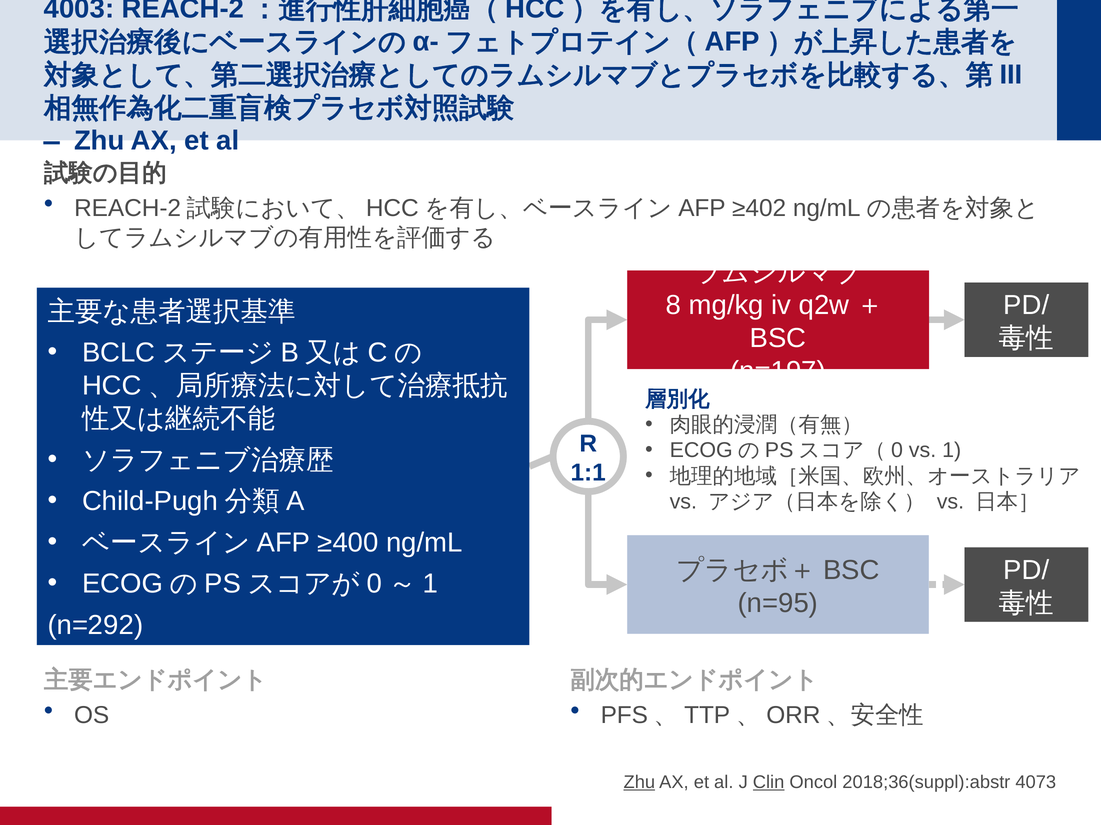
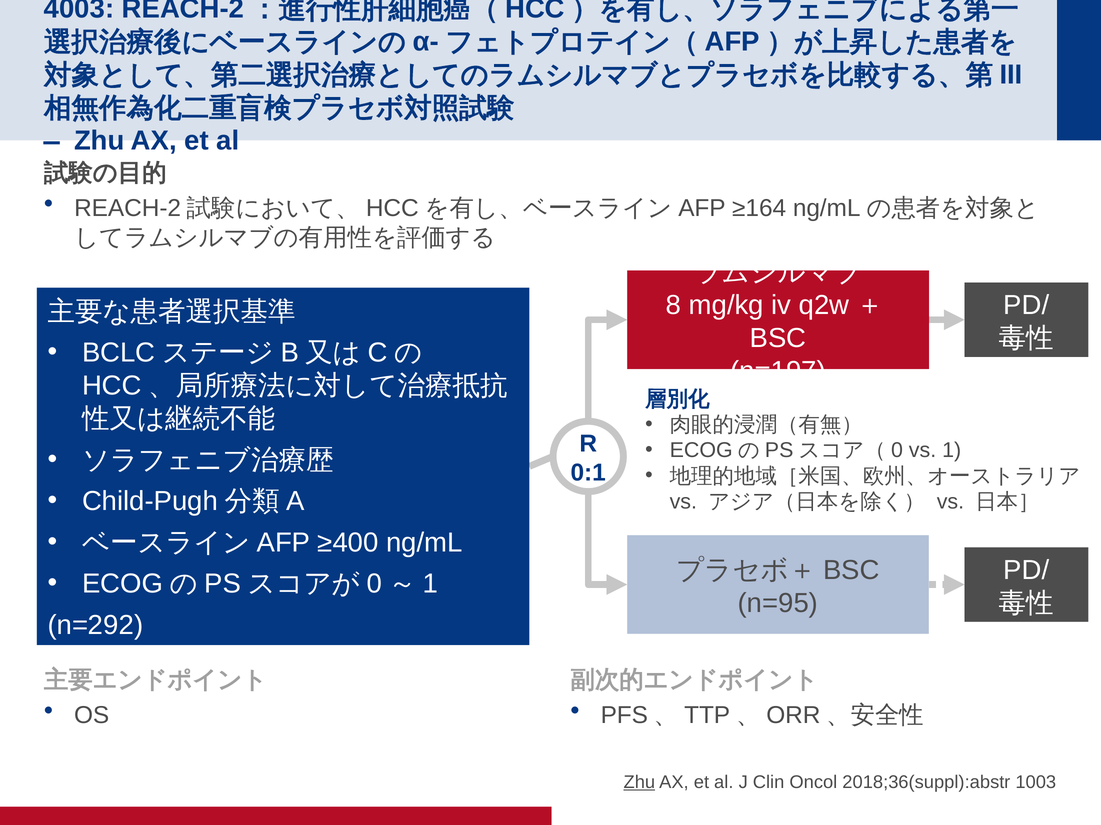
≥402: ≥402 -> ≥164 (759, 208)
1:1: 1:1 -> 0:1 (588, 473)
Clin underline: present -> none (769, 783)
4073: 4073 -> 1003 (1036, 783)
